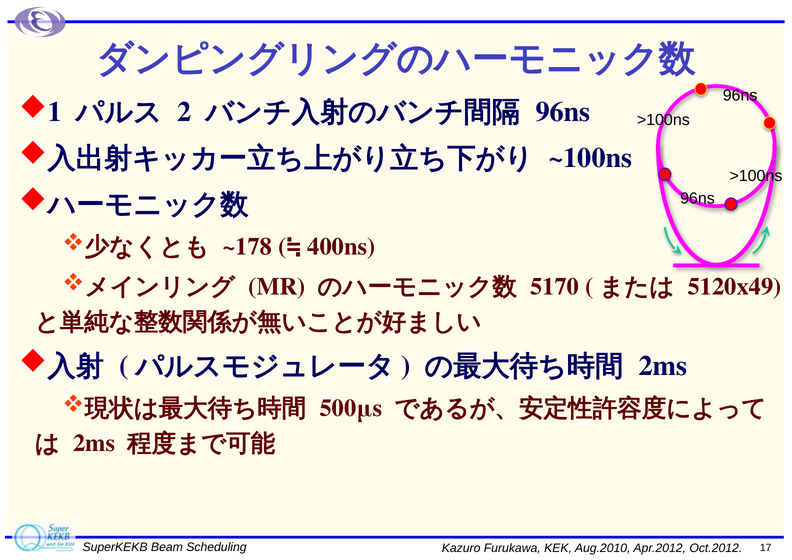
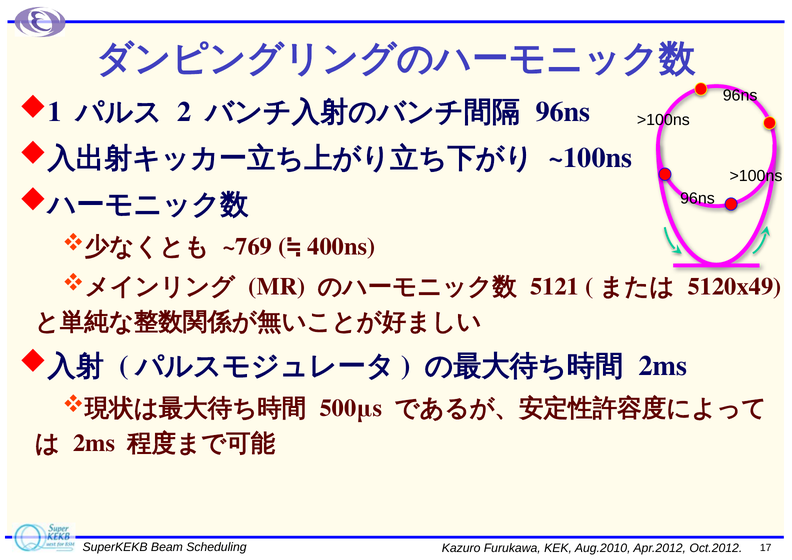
~178: ~178 -> ~769 (247, 247)
5170: 5170 -> 5121 (555, 287)
